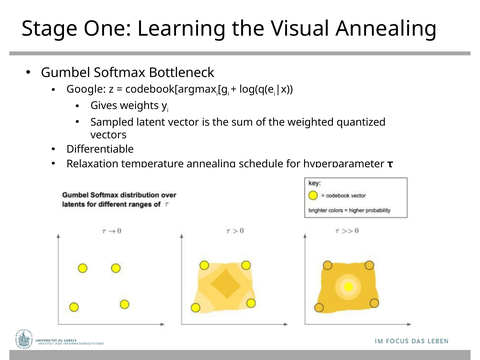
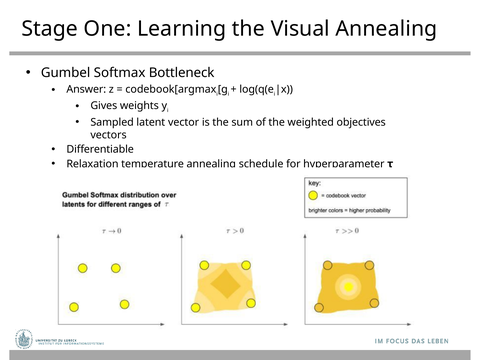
Google: Google -> Answer (86, 89)
quantized: quantized -> objectives (361, 122)
